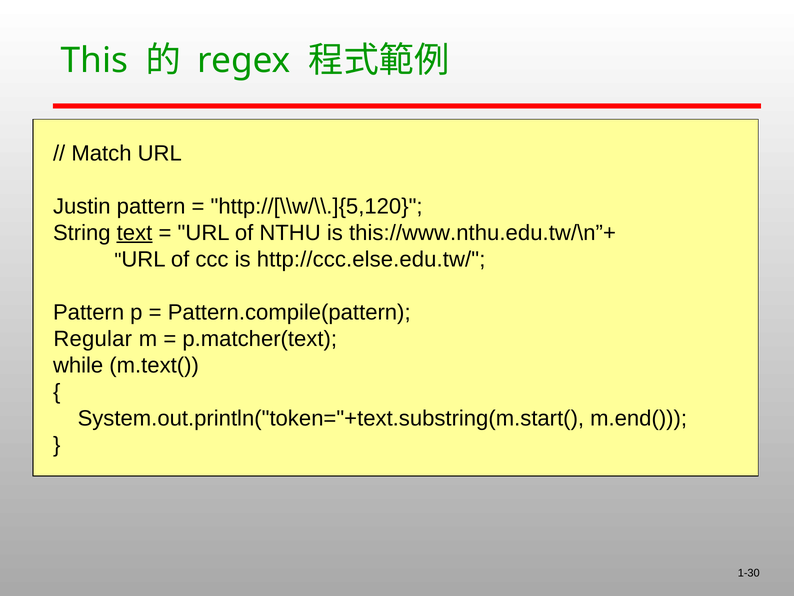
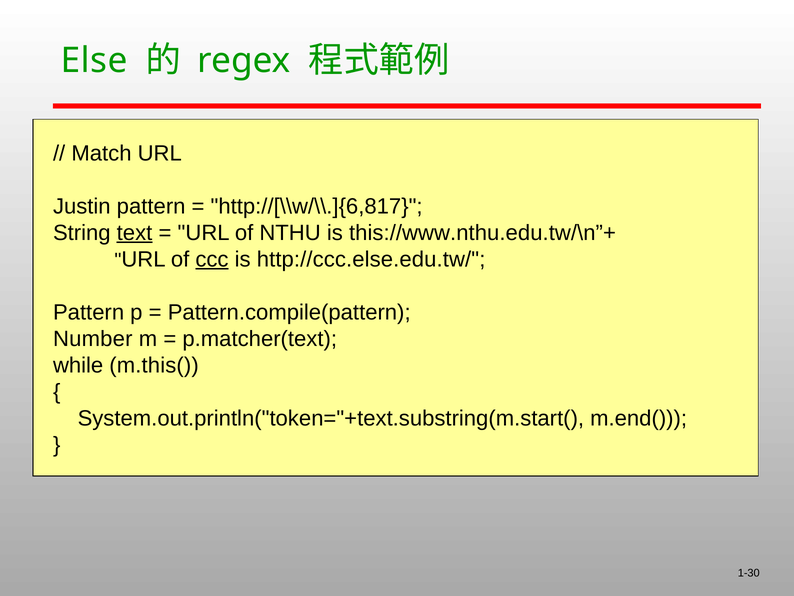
This: This -> Else (94, 61)
http://[\\w/\\.]{5,120: http://[\\w/\\.]{5,120 -> http://[\\w/\\.]{6,817 (317, 206)
ccc underline: none -> present (212, 259)
Regular: Regular -> Number (93, 339)
m.text(: m.text( -> m.this( (154, 365)
